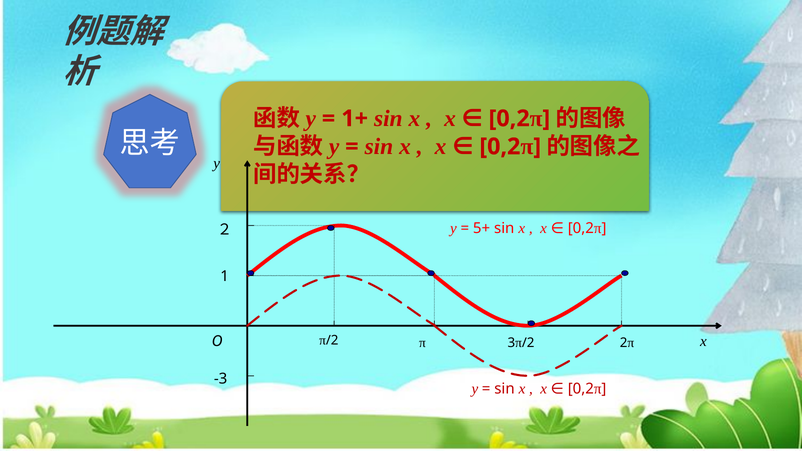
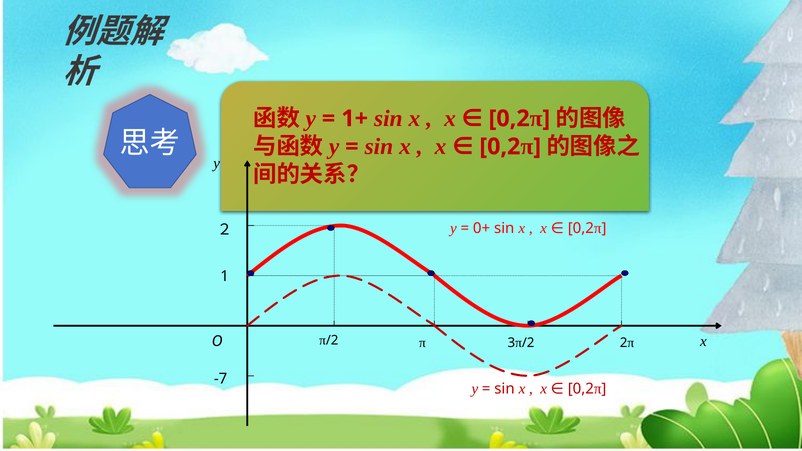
5+: 5+ -> 0+ (482, 229)
-3: -3 -> -7 (221, 379)
